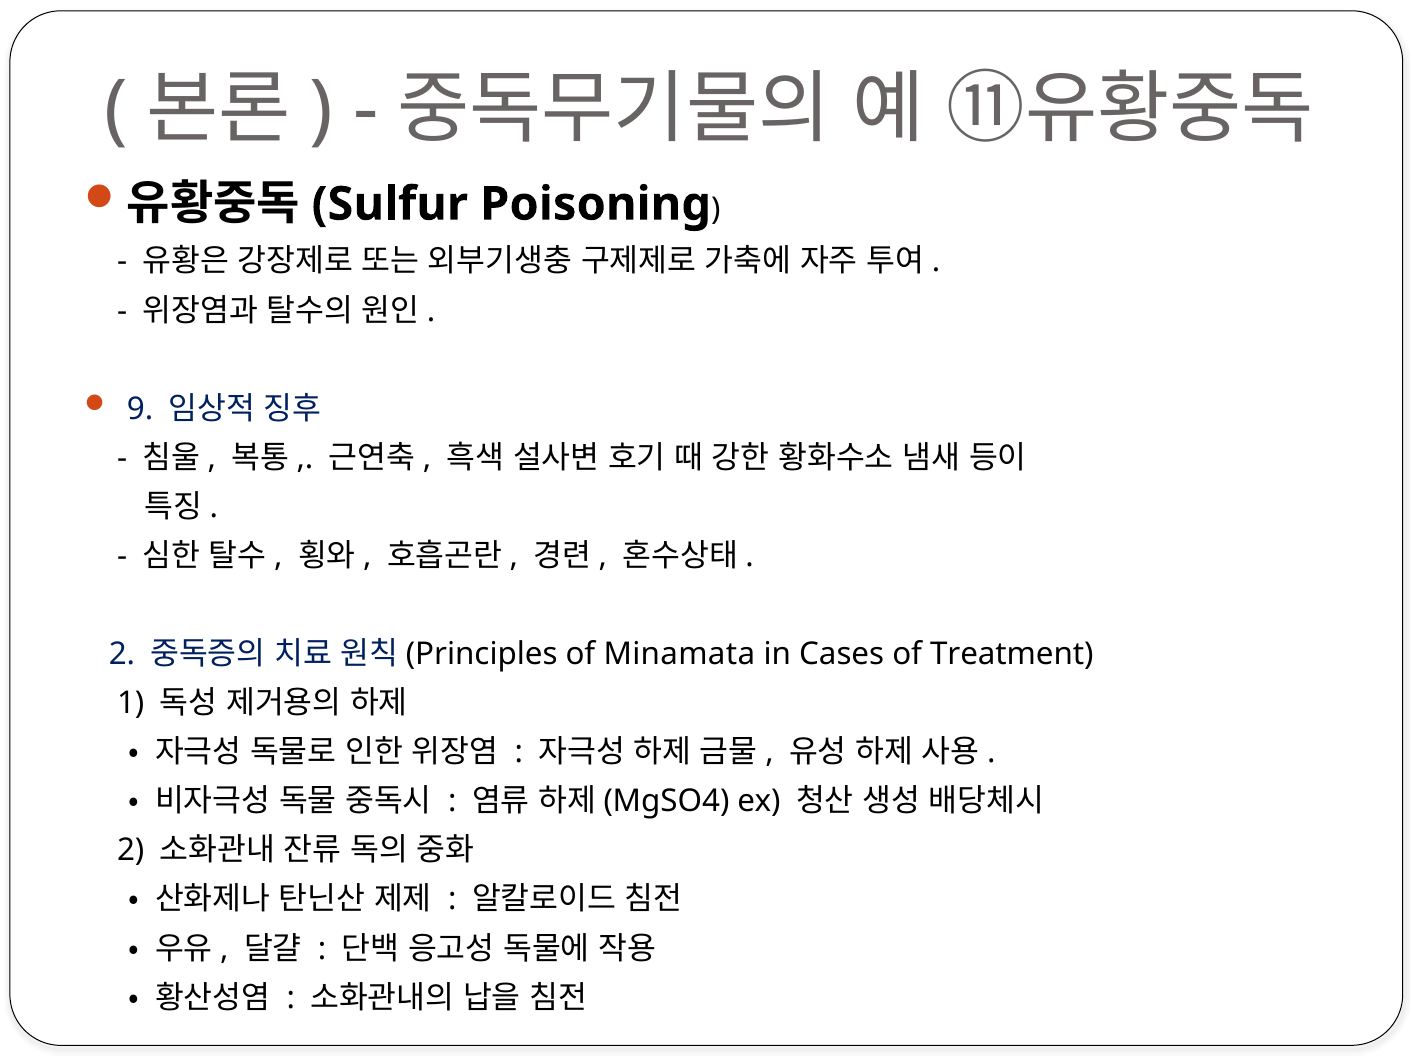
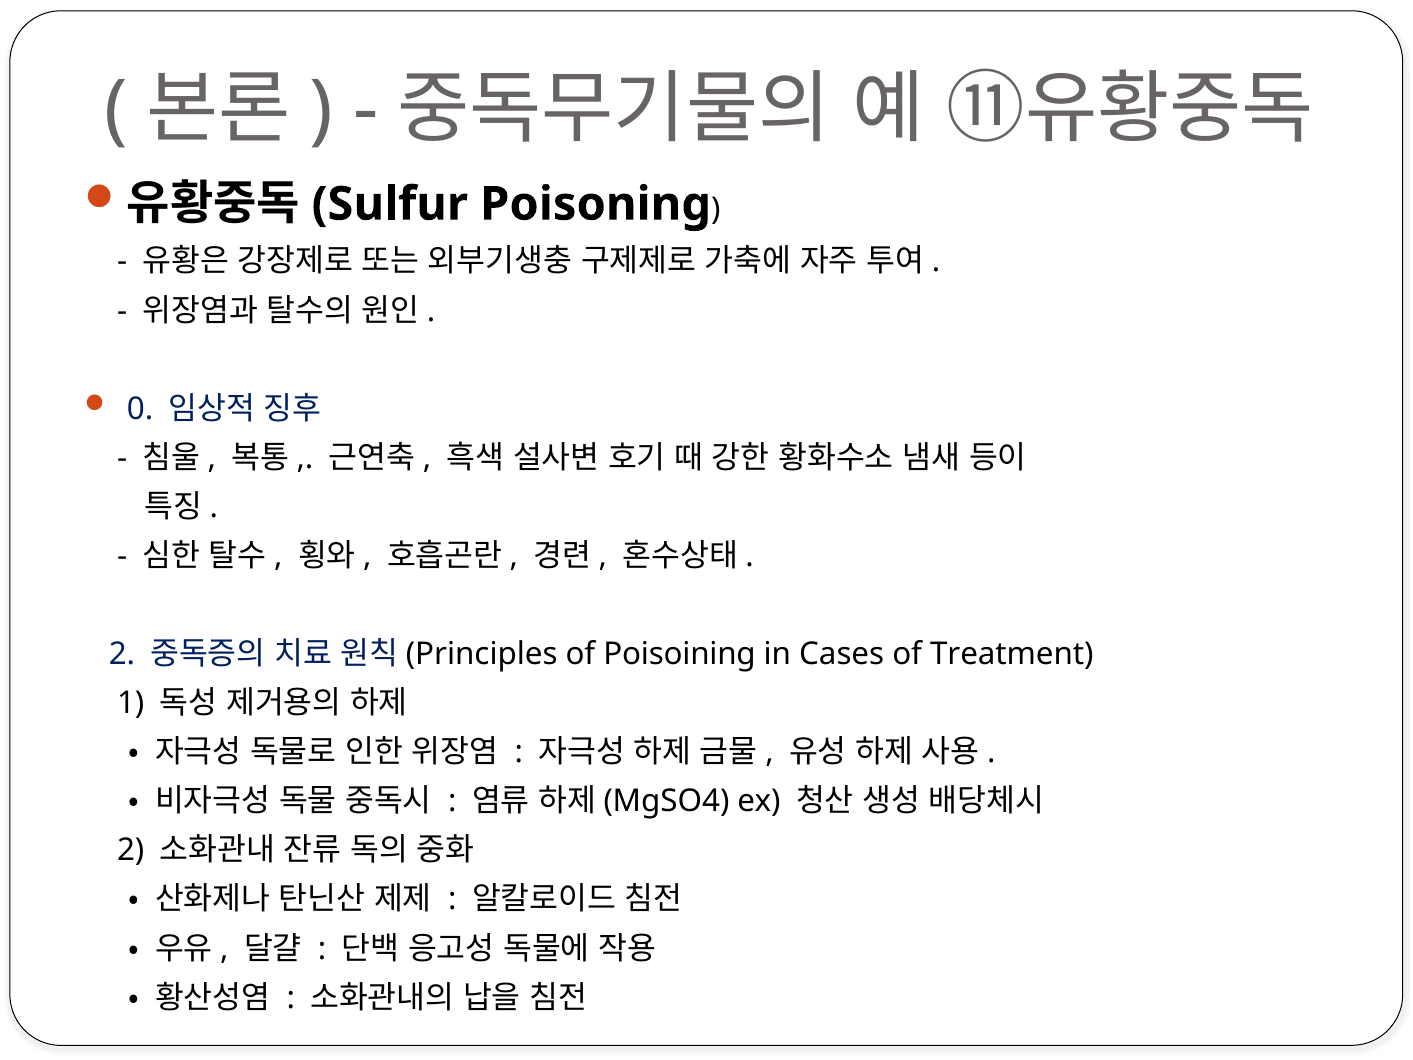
9: 9 -> 0 (140, 409)
Minamata: Minamata -> Poisoining (680, 654)
